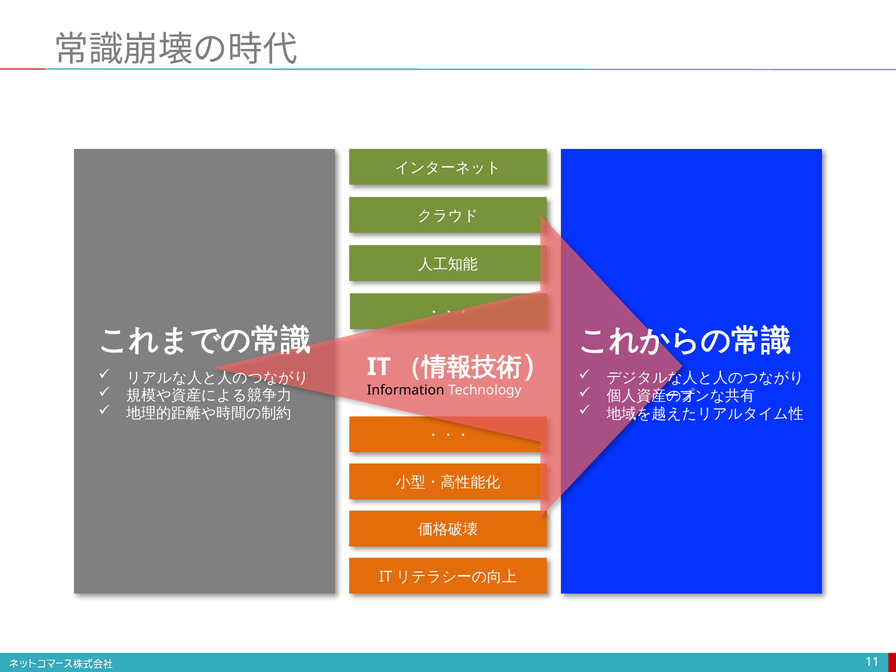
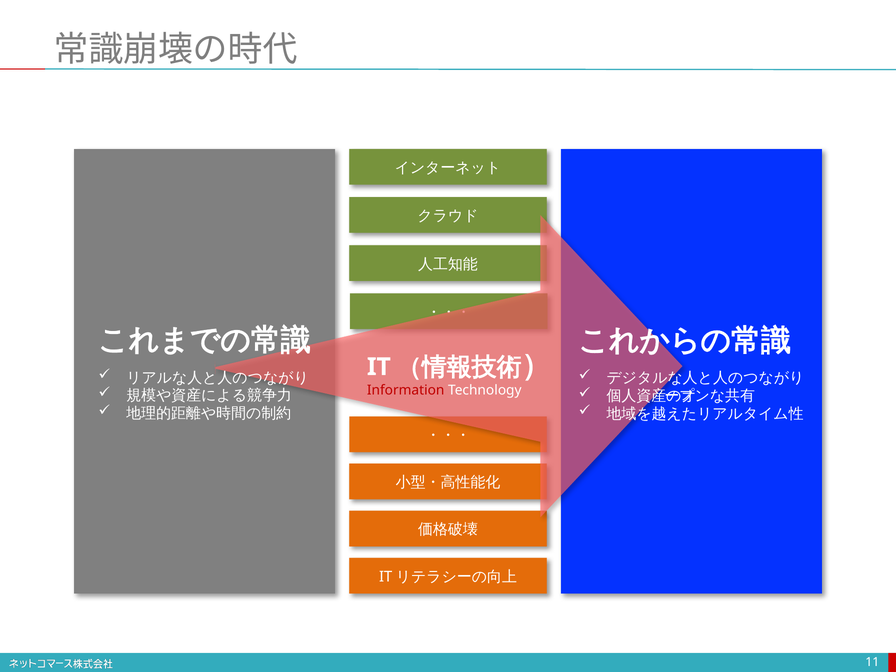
Information colour: black -> red (406, 390)
